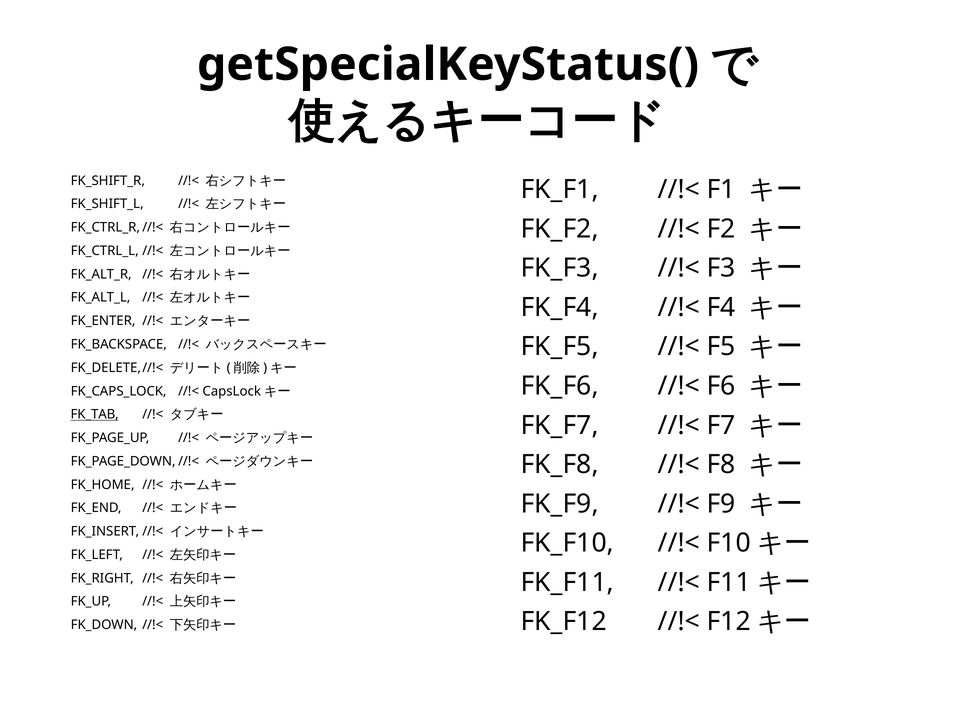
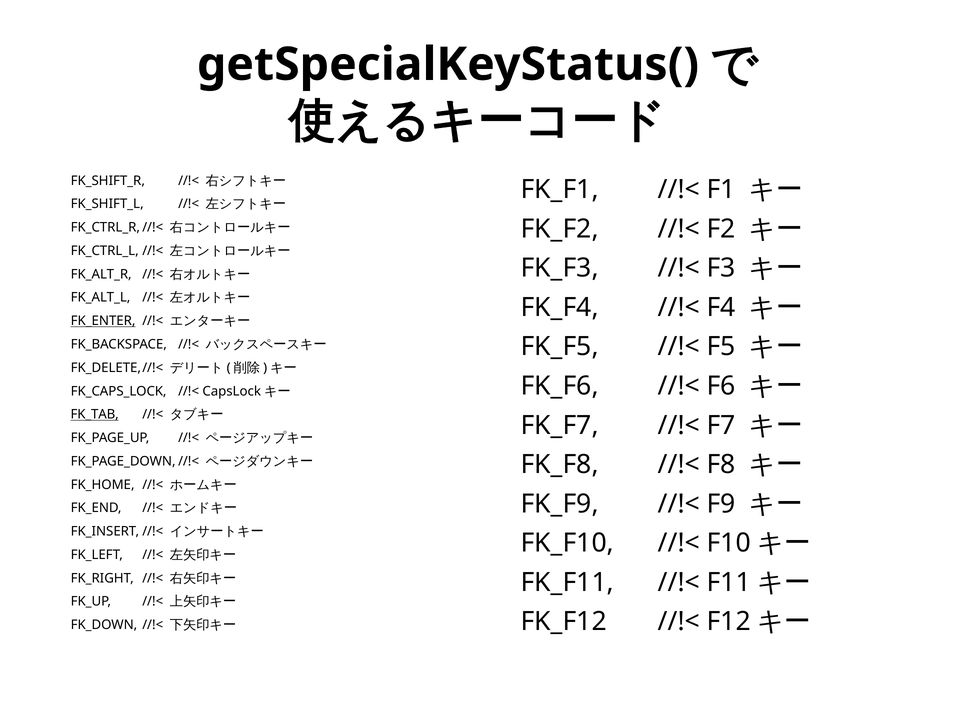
FK_ENTER underline: none -> present (103, 321)
